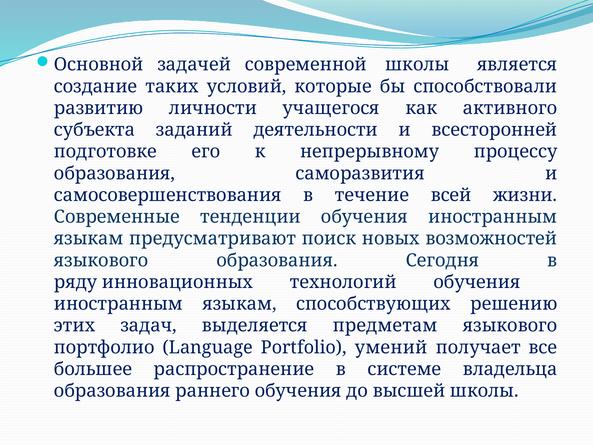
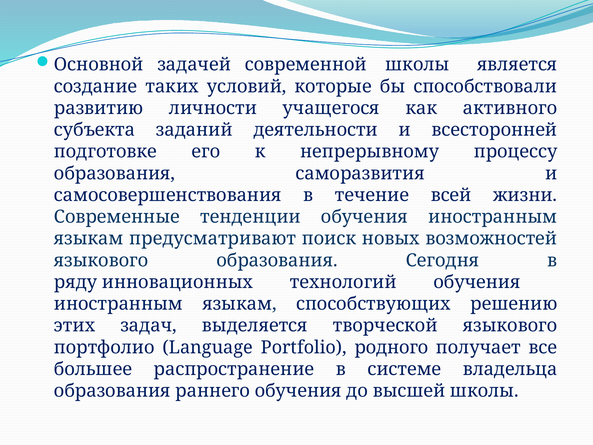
предметам: предметам -> творческой (385, 325)
умений: умений -> родного (391, 347)
